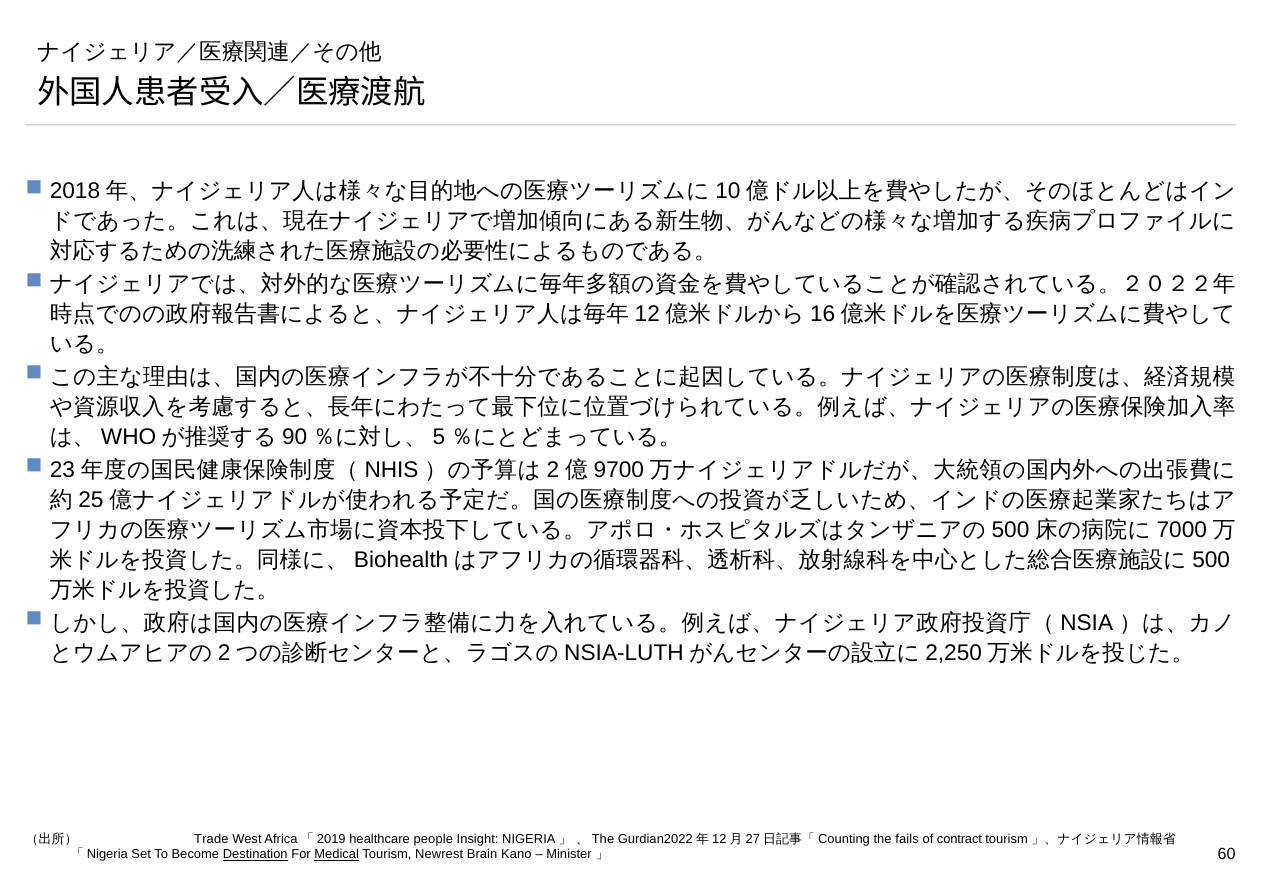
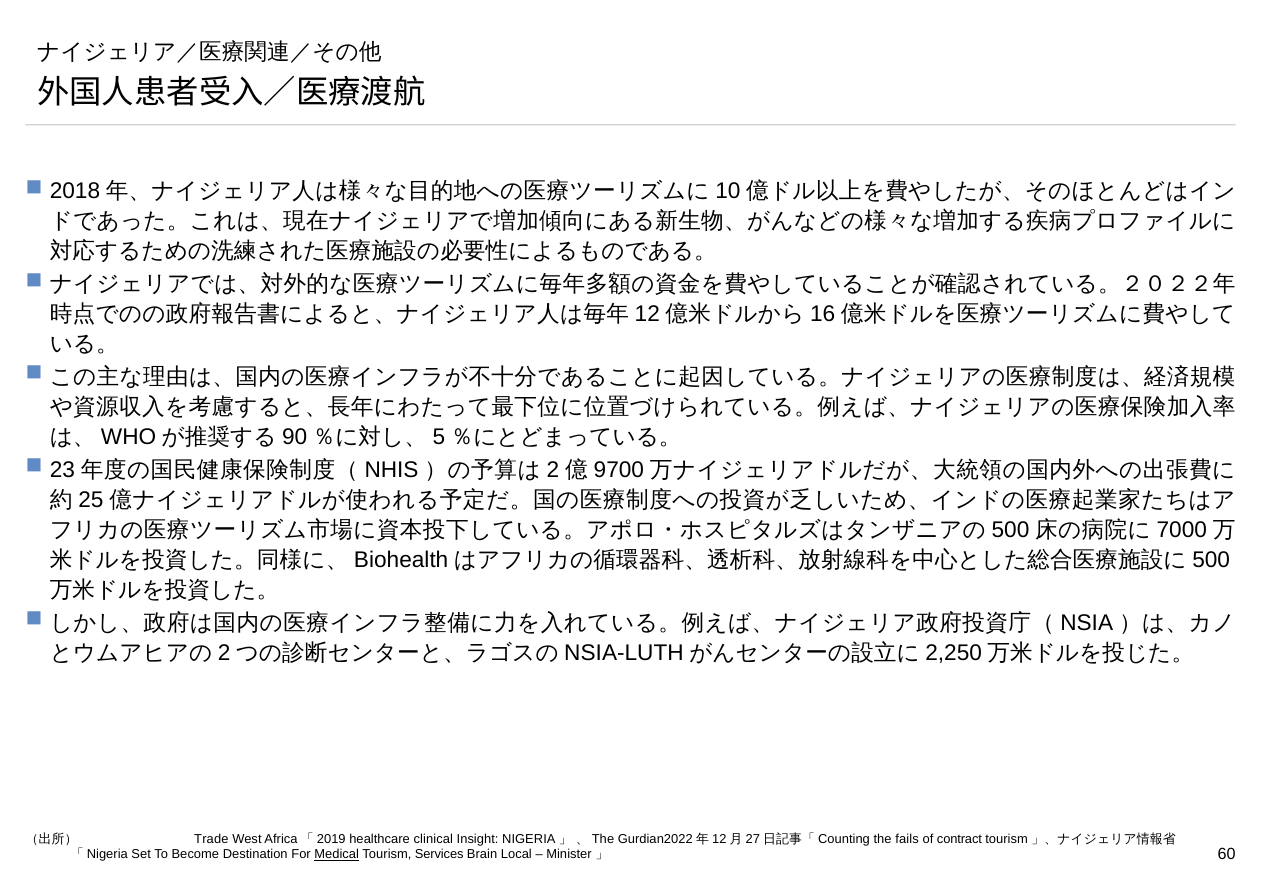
people: people -> clinical (433, 839)
Destination underline: present -> none (255, 855)
Newrest: Newrest -> Services (439, 855)
Kano: Kano -> Local (516, 855)
